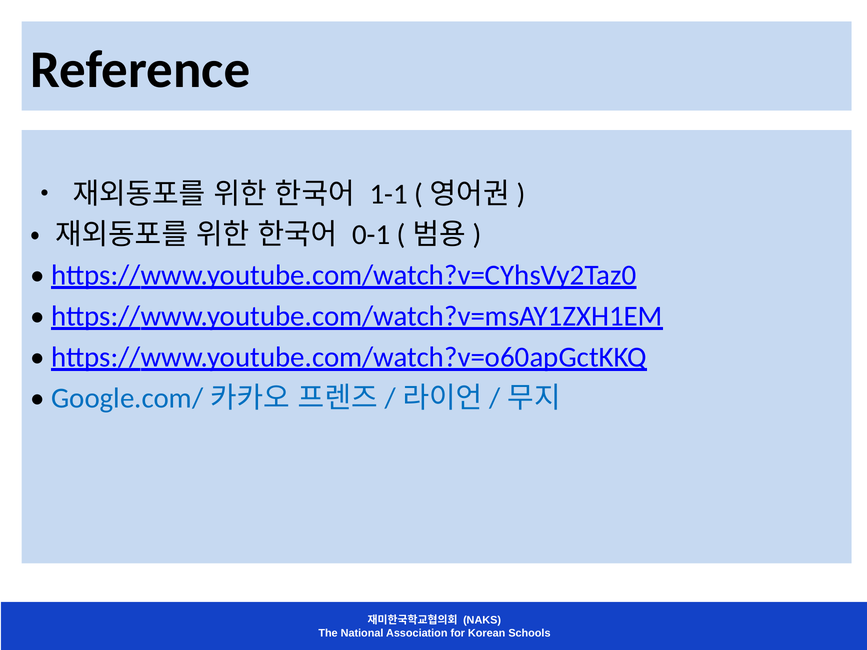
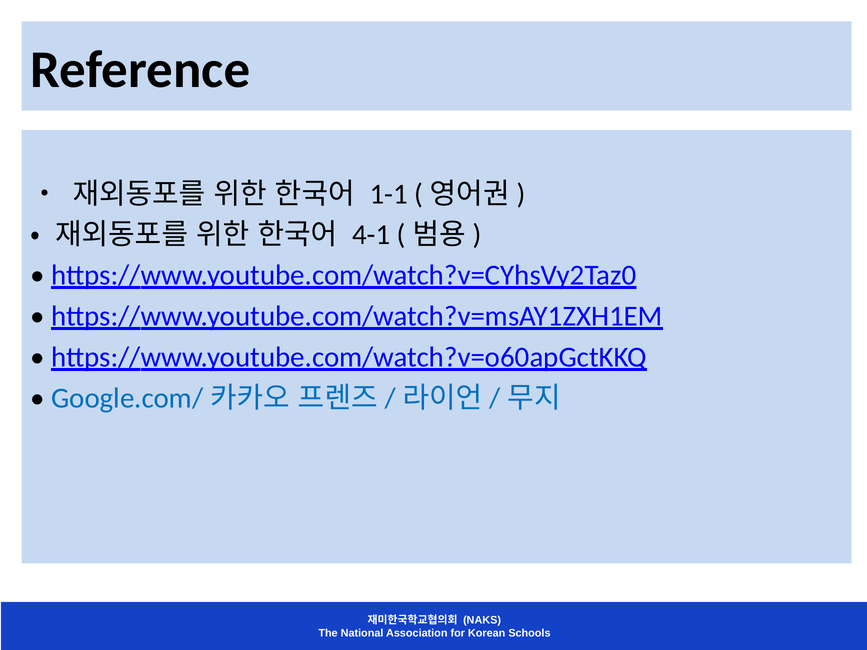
0-1: 0-1 -> 4-1 (371, 235)
